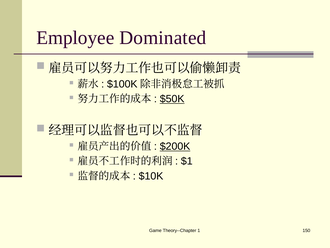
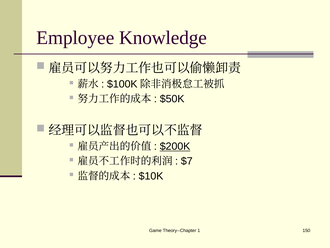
Dominated: Dominated -> Knowledge (163, 38)
$50K underline: present -> none (172, 99)
$1: $1 -> $7 (187, 161)
